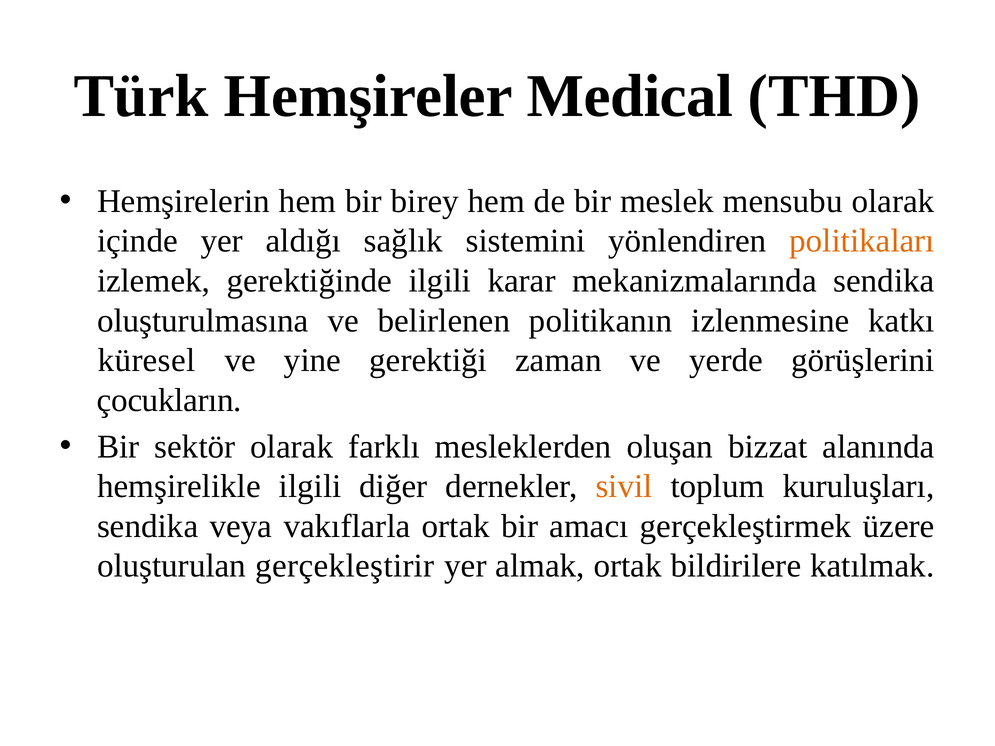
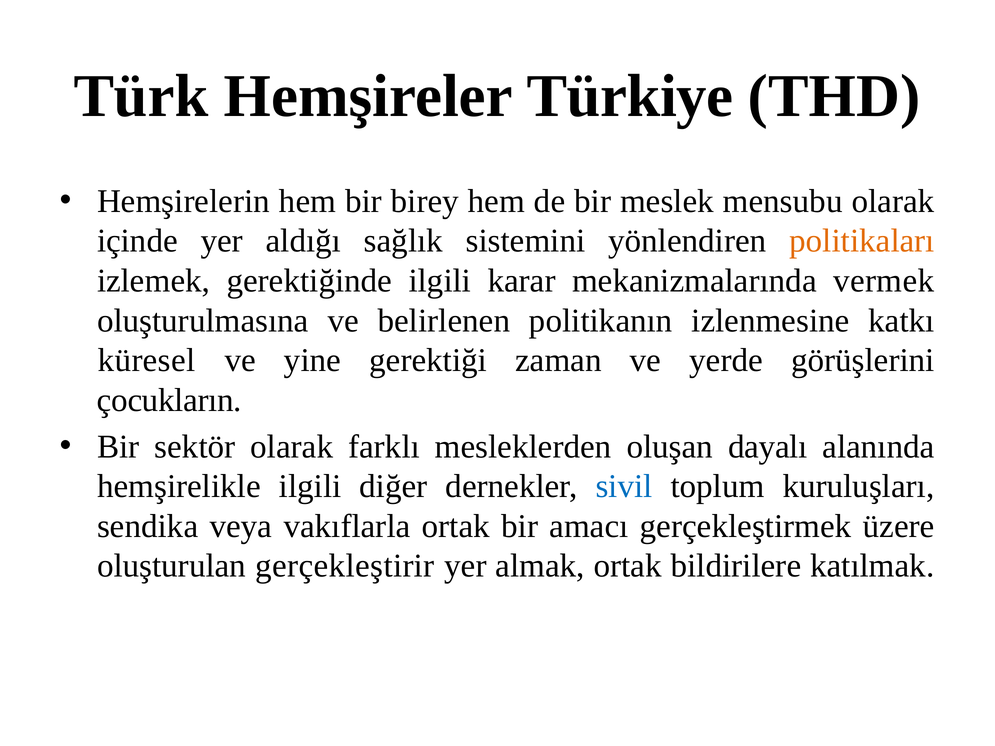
Medical: Medical -> Türkiye (630, 96)
mekanizmalarında sendika: sendika -> vermek (884, 281)
bizzat: bizzat -> dayalı (768, 447)
sivil colour: orange -> blue (624, 487)
